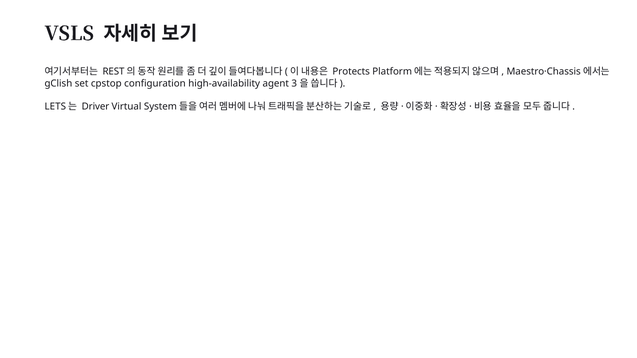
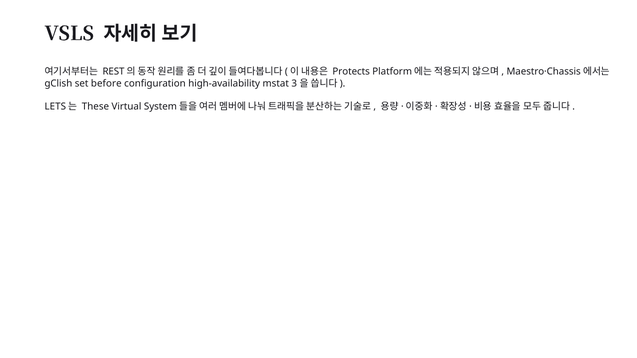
cpstop: cpstop -> before (106, 83)
agent: agent -> mstat (276, 83)
Driver: Driver -> These (95, 107)
